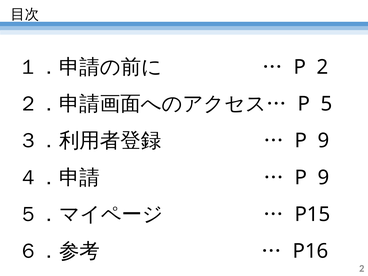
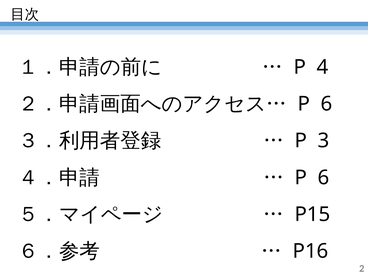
P 2: 2 -> 4 (322, 67)
5: 5 -> 6 (326, 104)
9: 9 -> 3 (323, 141)
9: 9 -> 6 (323, 178)
